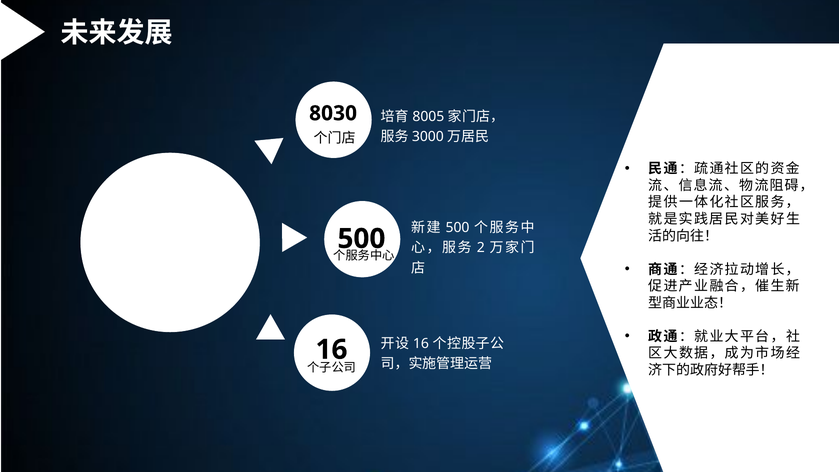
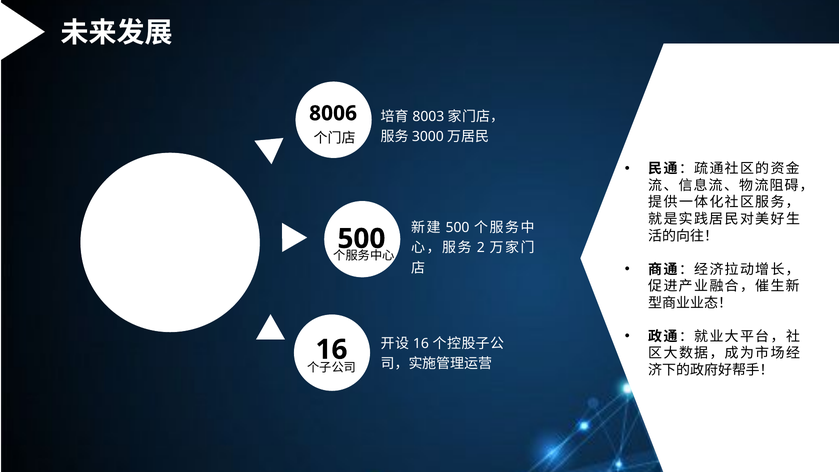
8030: 8030 -> 8006 (333, 113)
8005: 8005 -> 8003 (428, 117)
